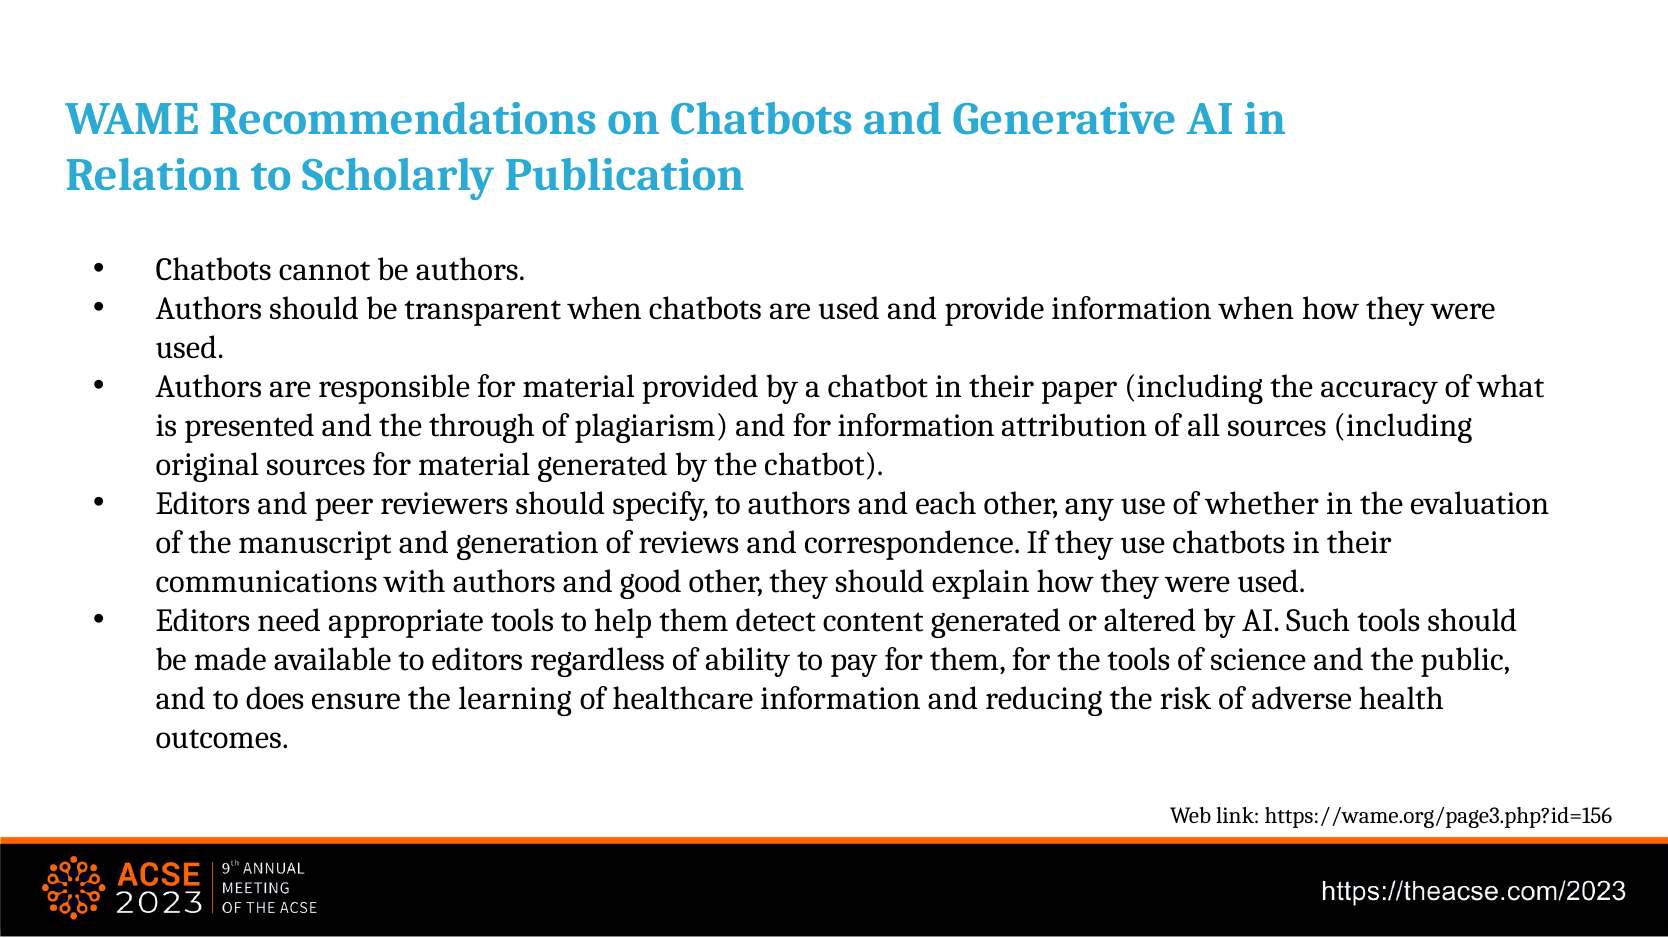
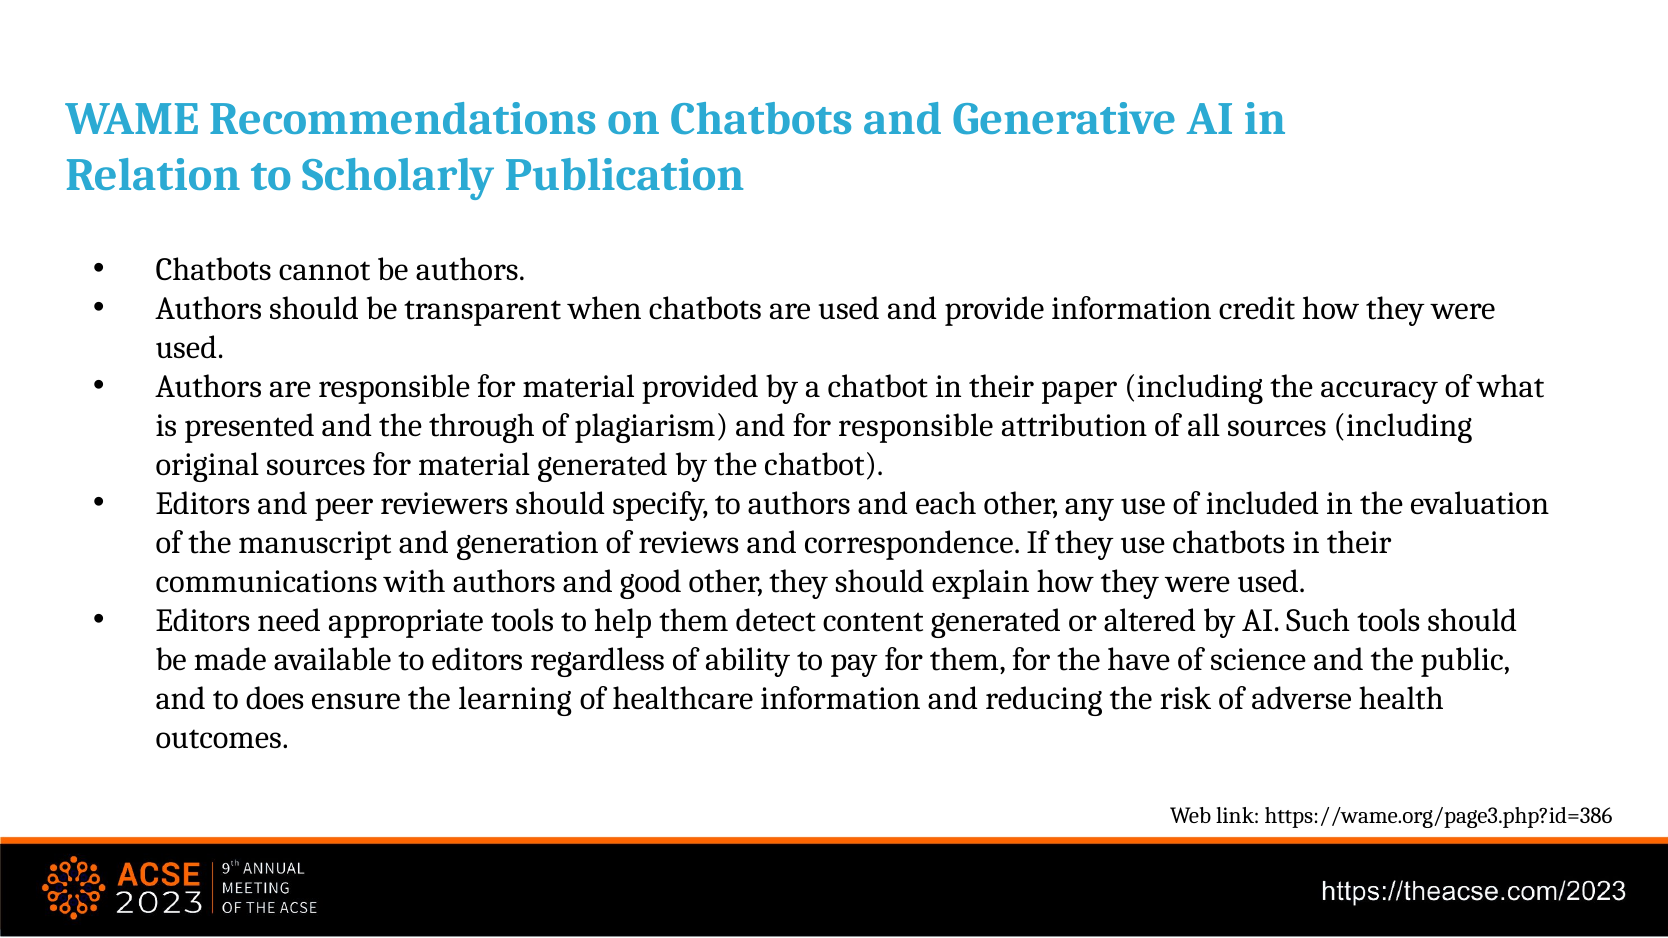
information when: when -> credit (1257, 309)
for information: information -> responsible (916, 426)
whether: whether -> included (1262, 504)
the tools: tools -> have (1139, 660)
https://wame.org/page3.php?id=156: https://wame.org/page3.php?id=156 -> https://wame.org/page3.php?id=386 (1439, 816)
